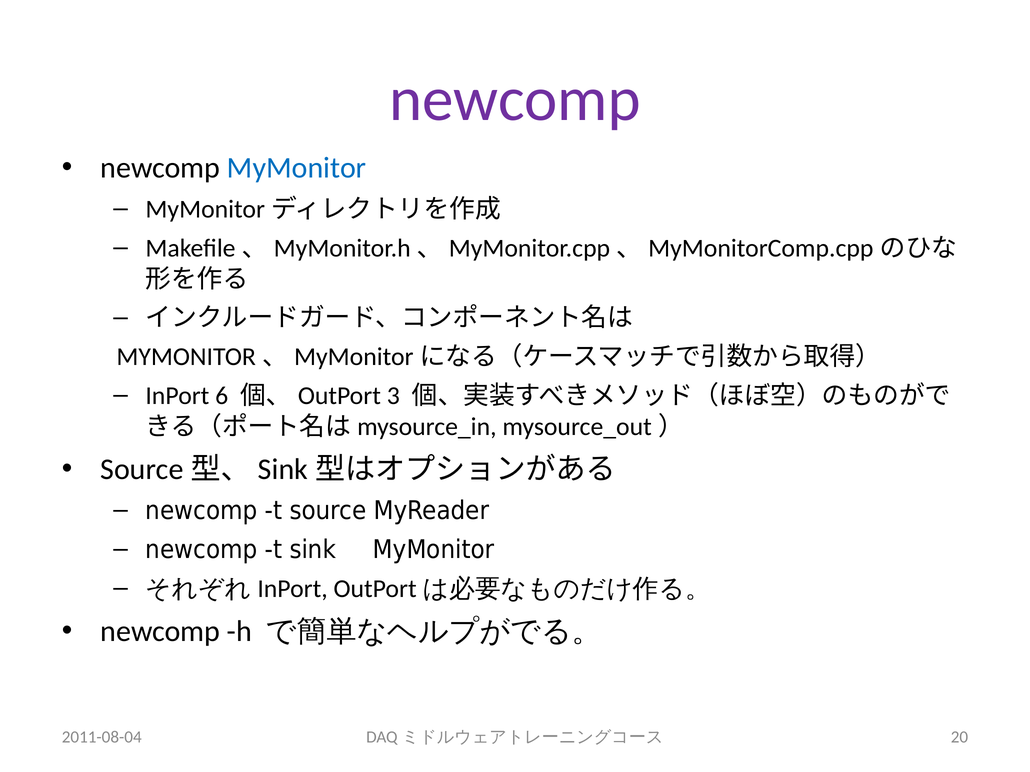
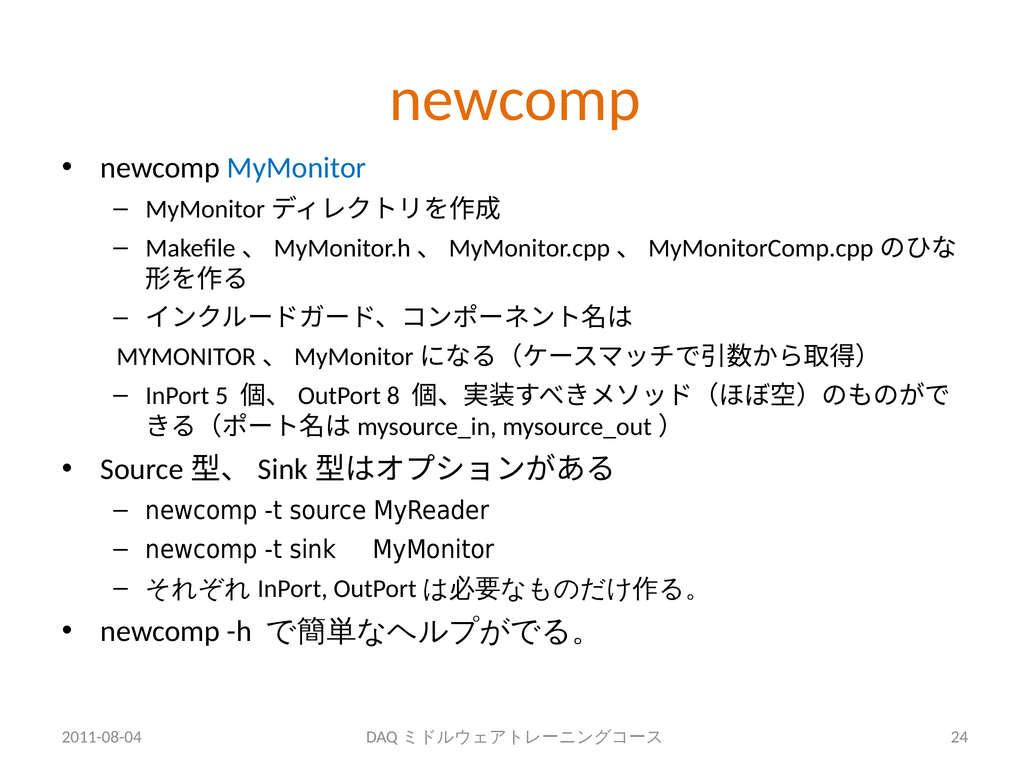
newcomp colour: purple -> orange (515, 100)
6: 6 -> 5 (222, 396)
3: 3 -> 8 (393, 396)
20: 20 -> 24 (960, 738)
